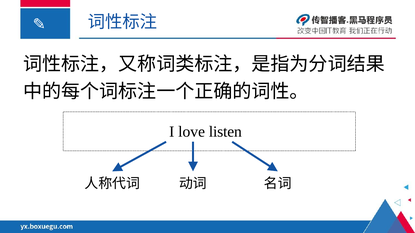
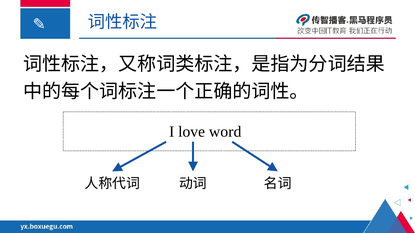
listen: listen -> word (225, 132)
